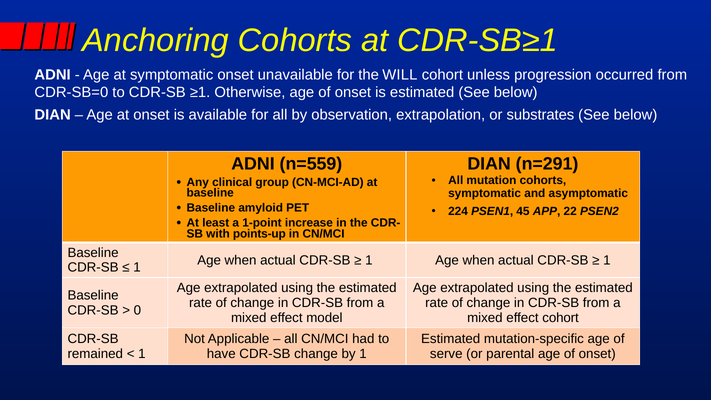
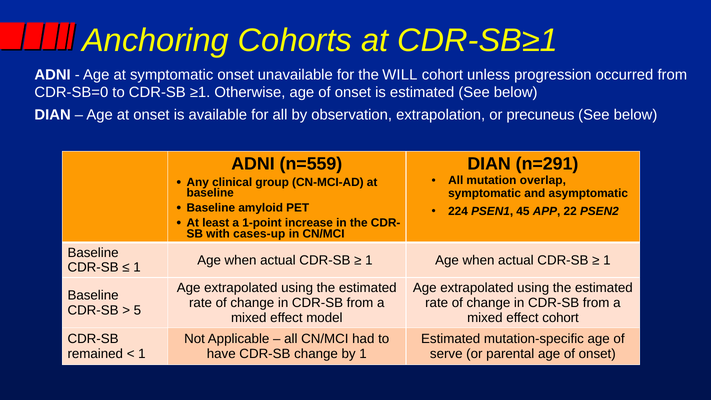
substrates: substrates -> precuneus (540, 115)
mutation cohorts: cohorts -> overlap (543, 180)
points-up: points-up -> cases-up (259, 234)
0: 0 -> 5 (137, 310)
